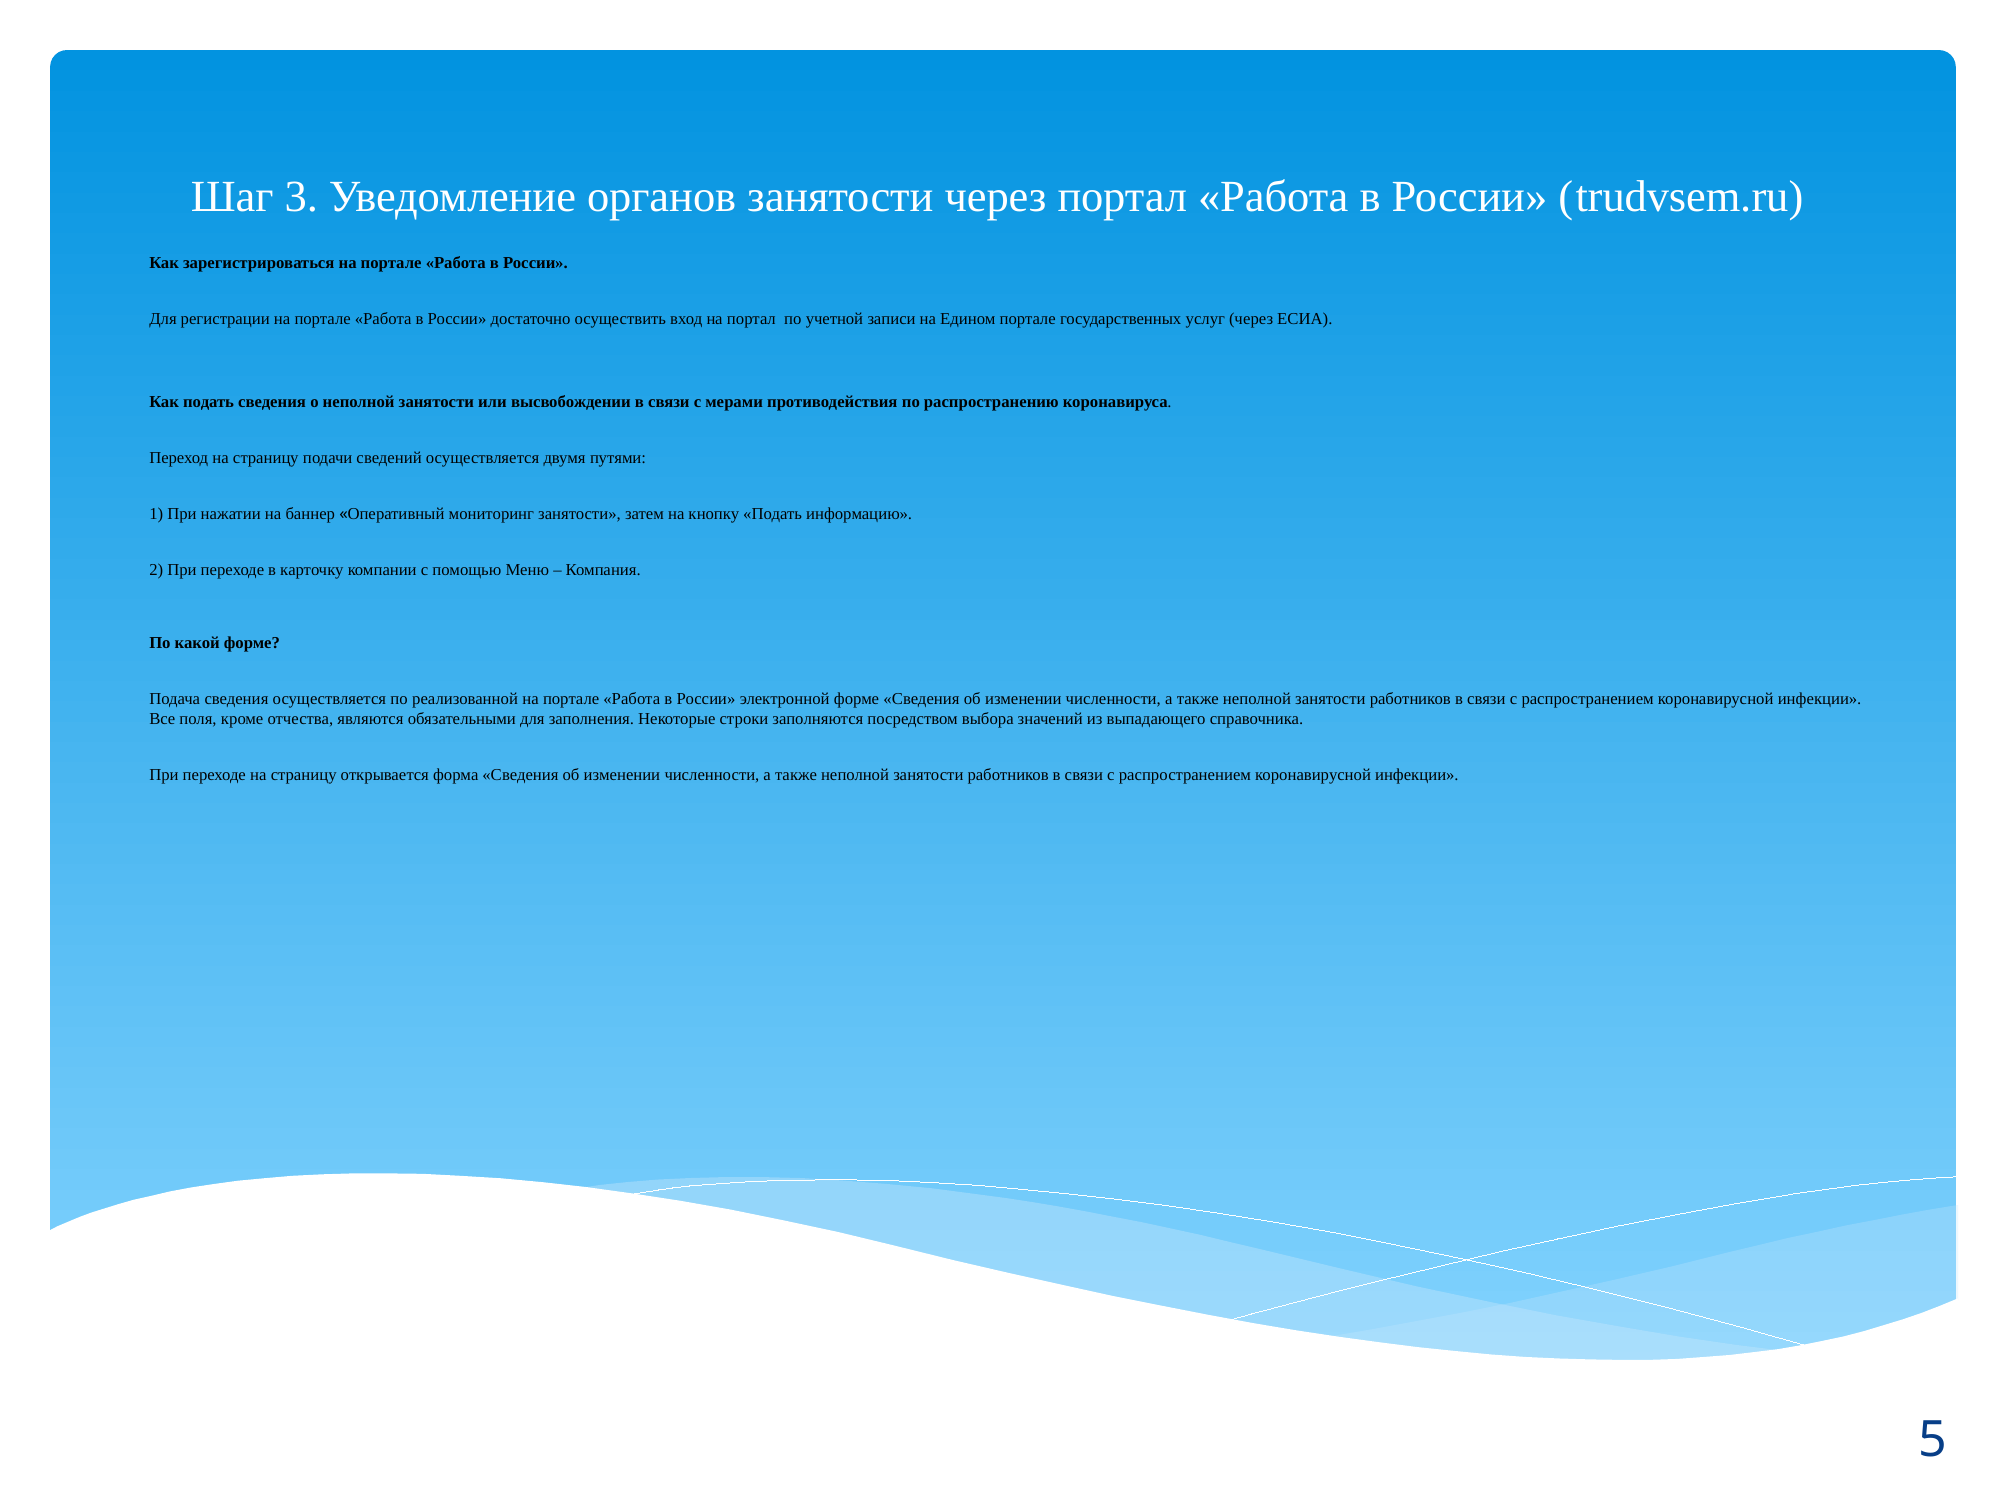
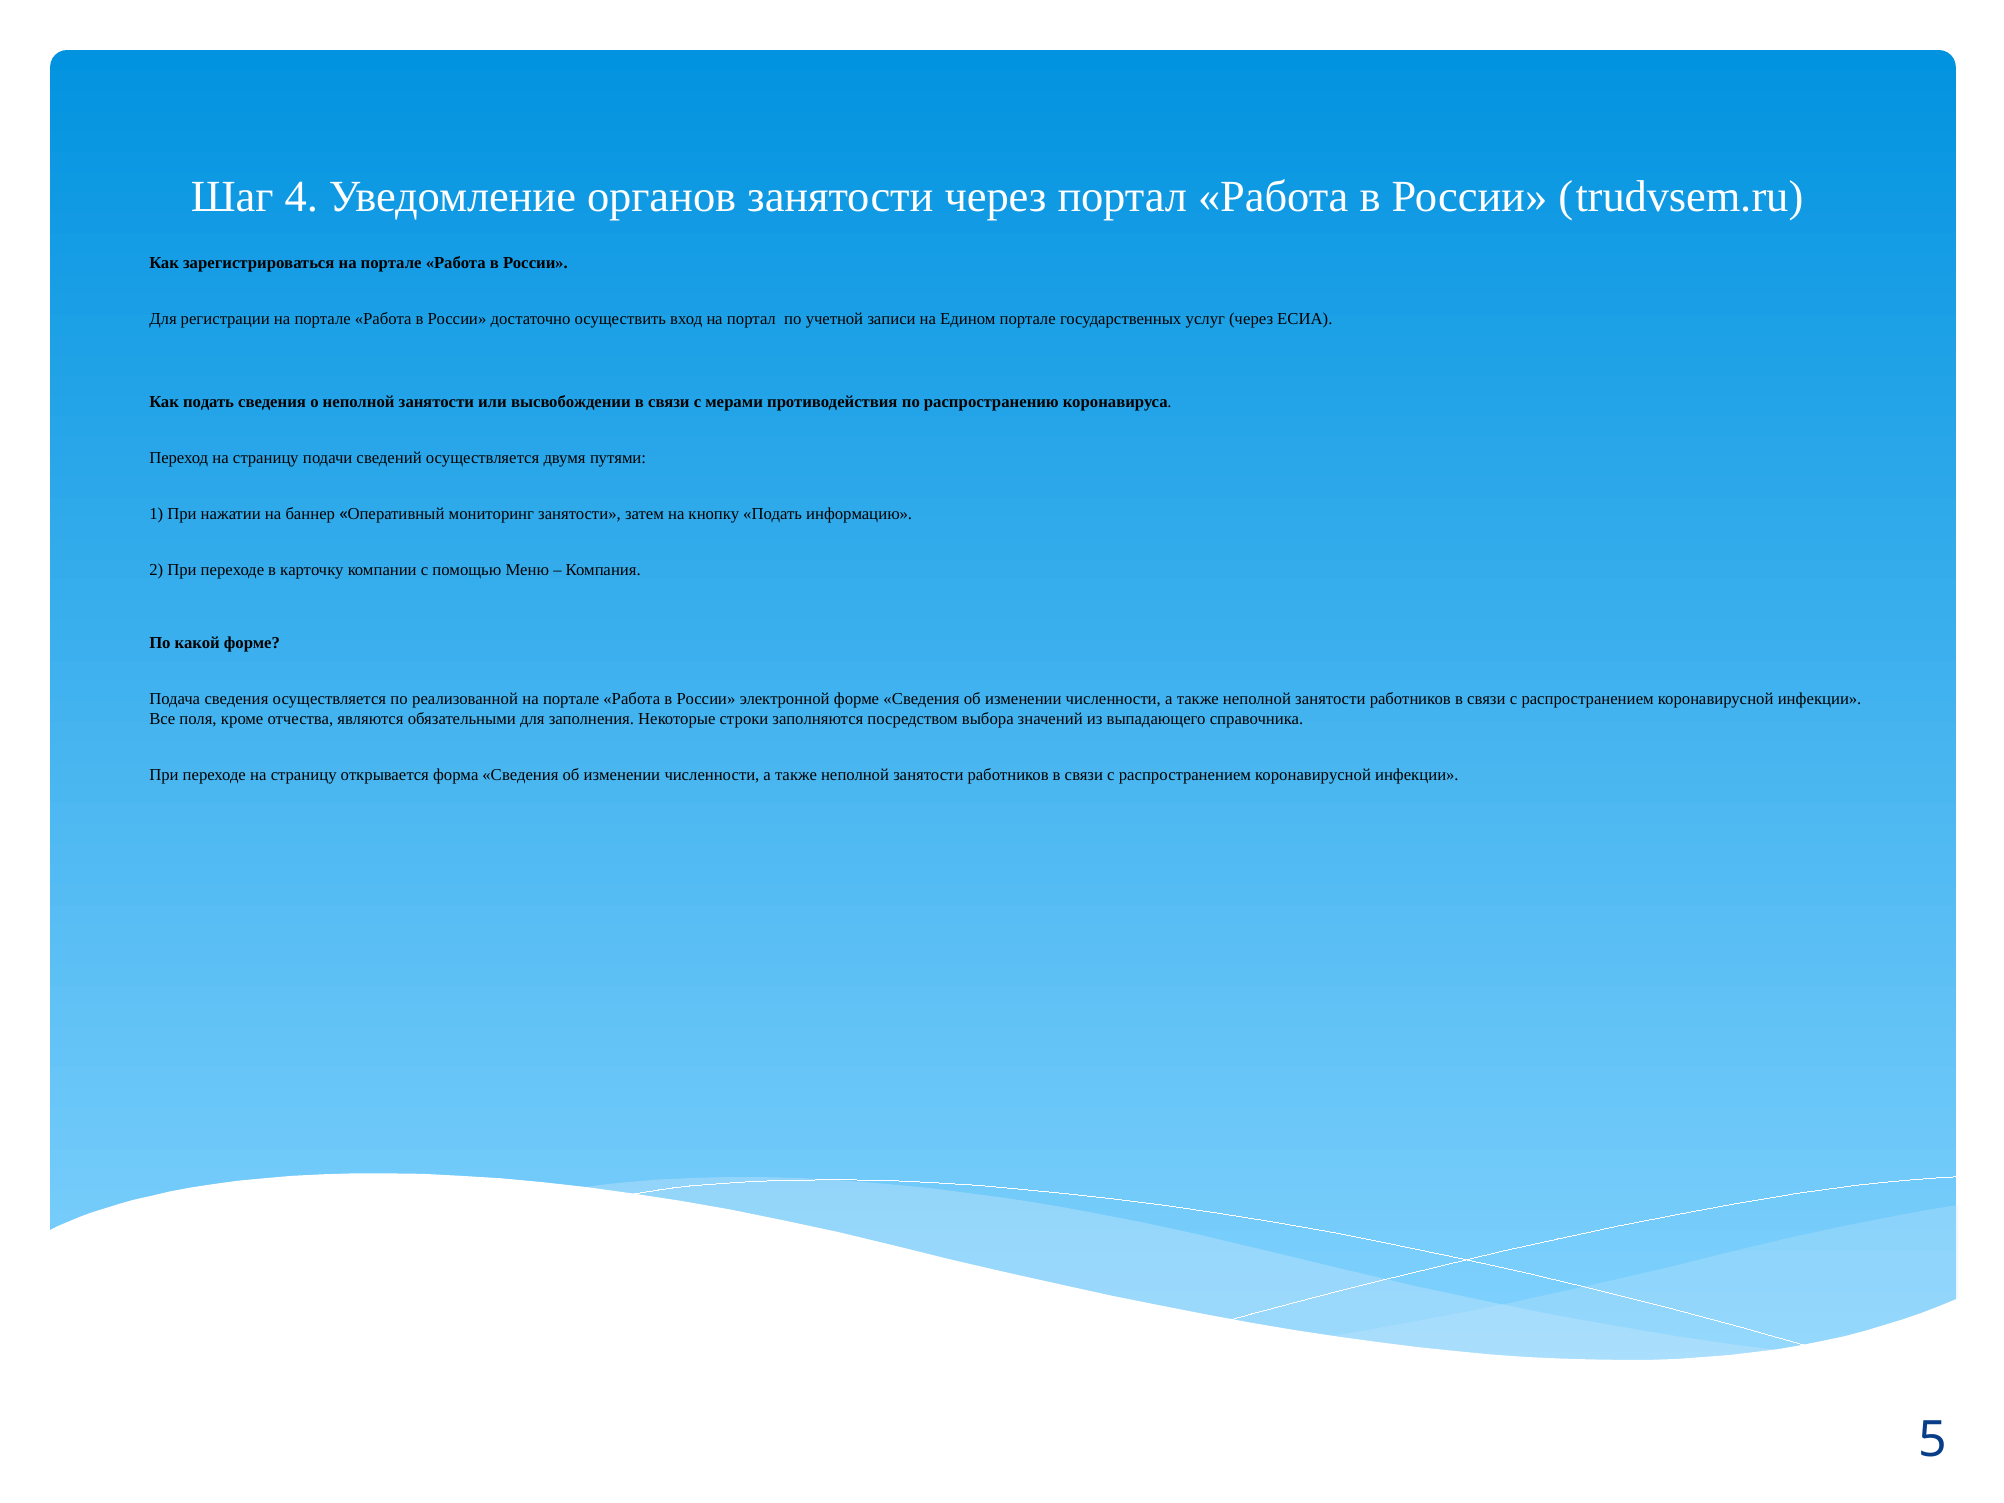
3: 3 -> 4 (301, 197)
